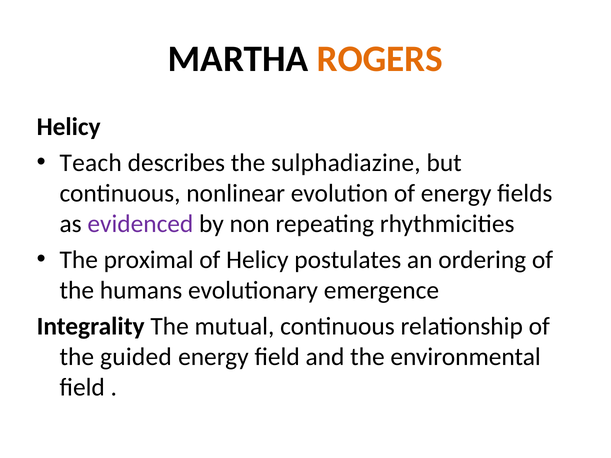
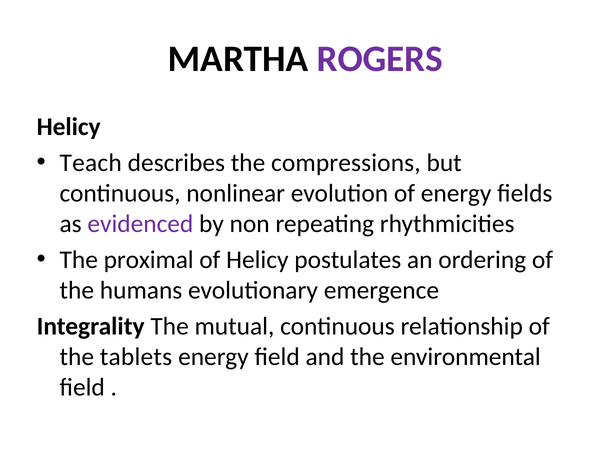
ROGERS colour: orange -> purple (380, 59)
sulphadiazine: sulphadiazine -> compressions (346, 163)
guided: guided -> tablets (136, 357)
